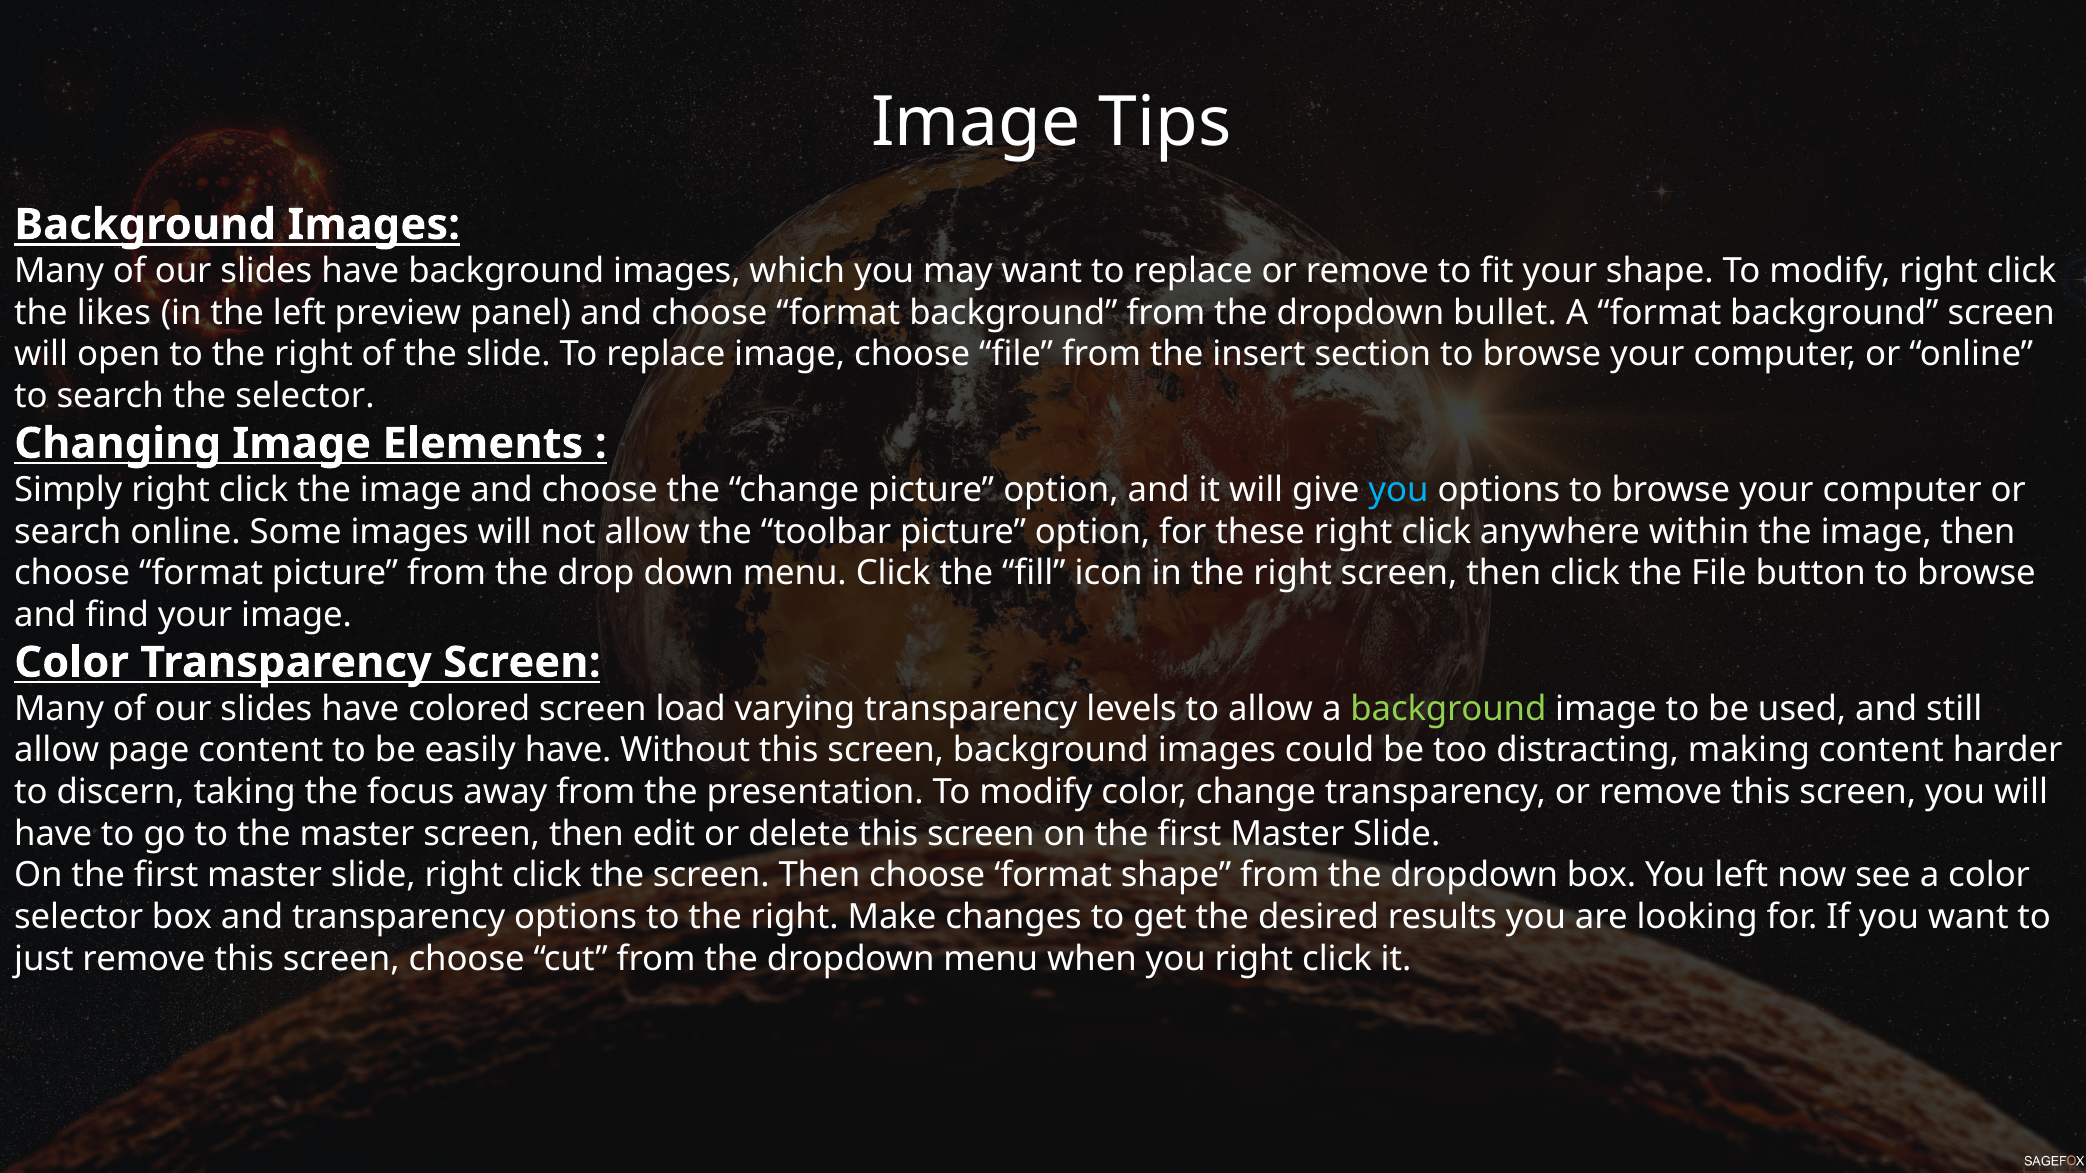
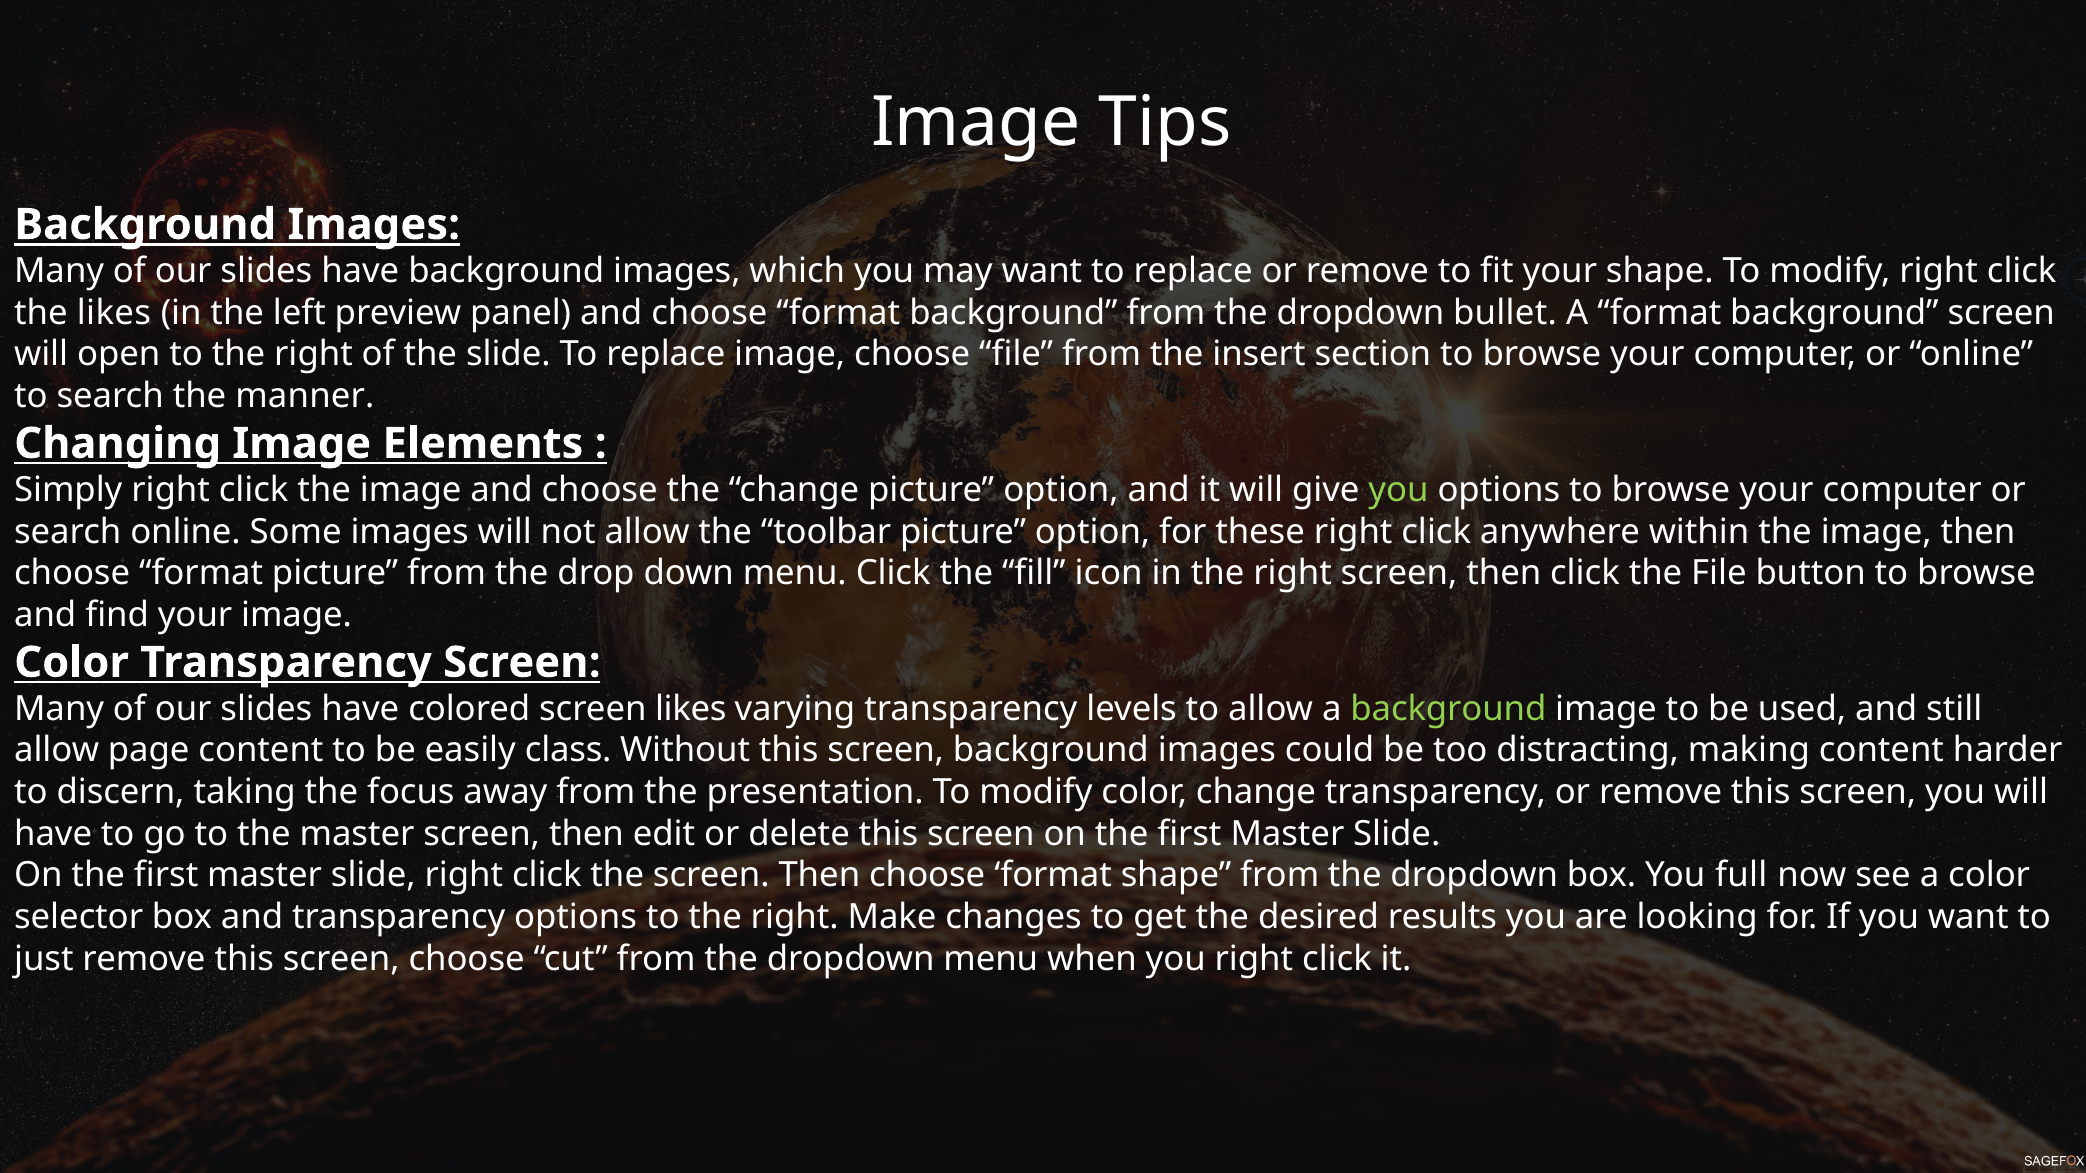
the selector: selector -> manner (305, 396)
you colour: light blue -> light green (1398, 490)
screen load: load -> likes (691, 709)
easily have: have -> class (568, 751)
You left: left -> full (1741, 876)
